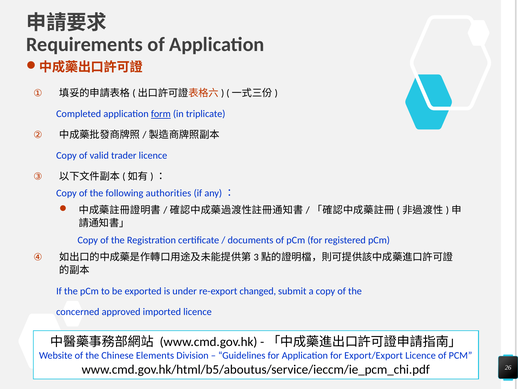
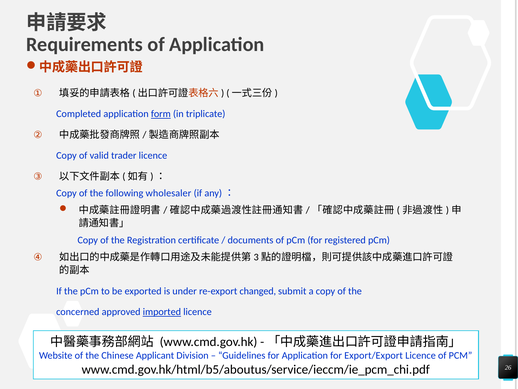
authorities: authorities -> wholesaler (168, 193)
imported underline: none -> present (162, 312)
Elements: Elements -> Applicant (155, 355)
